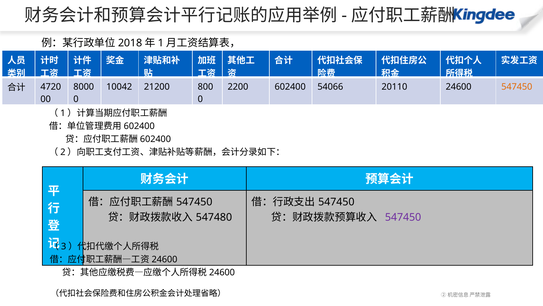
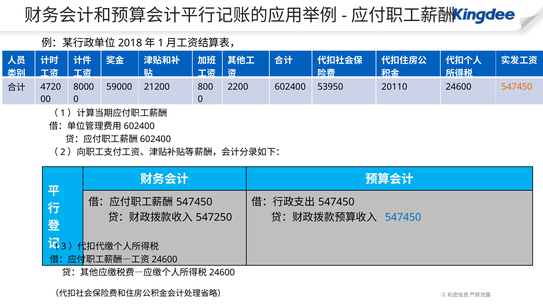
10042: 10042 -> 59000 (119, 87)
54066: 54066 -> 53950 (330, 87)
547480: 547480 -> 547250 (214, 217)
547450 colour: purple -> blue (403, 217)
